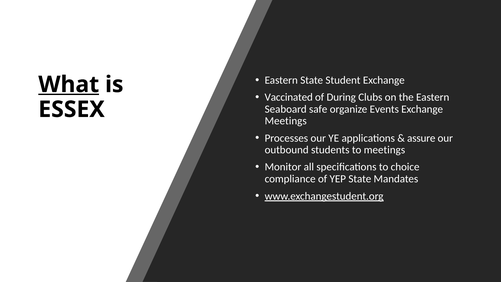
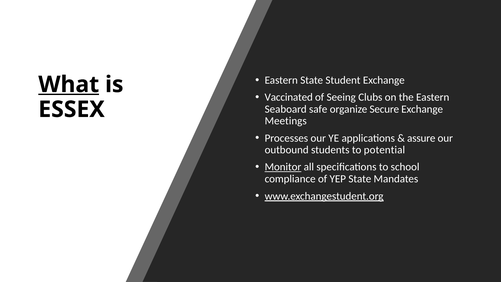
During: During -> Seeing (341, 97)
Events: Events -> Secure (384, 109)
to meetings: meetings -> potential (384, 150)
Monitor underline: none -> present (283, 167)
choice: choice -> school (405, 167)
